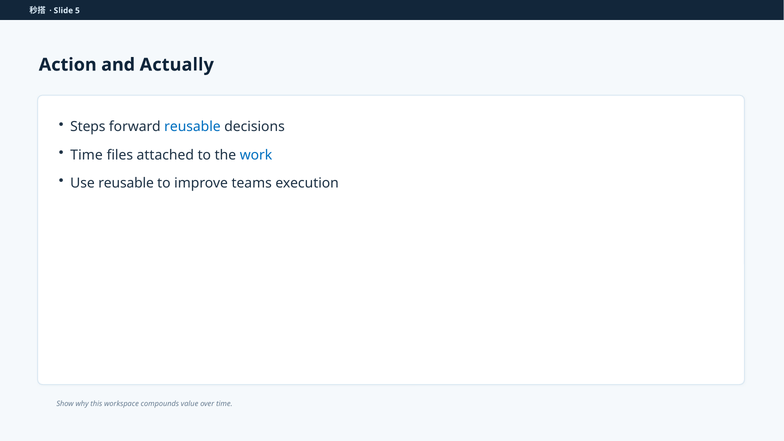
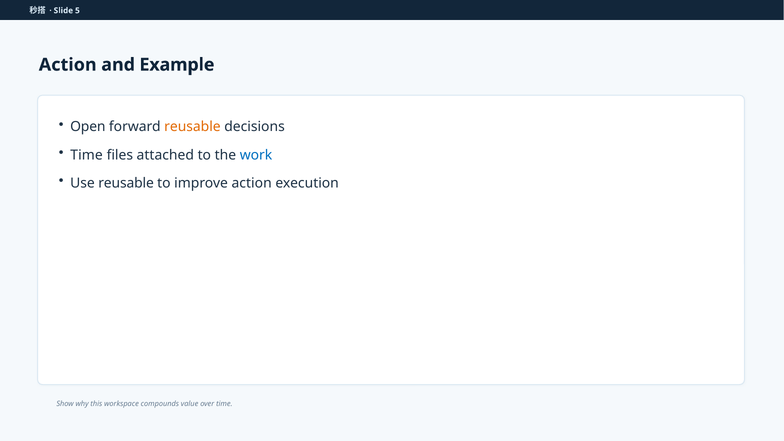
Actually: Actually -> Example (177, 65)
Steps: Steps -> Open (88, 127)
reusable colour: blue -> orange (192, 127)
improve teams: teams -> action (252, 183)
